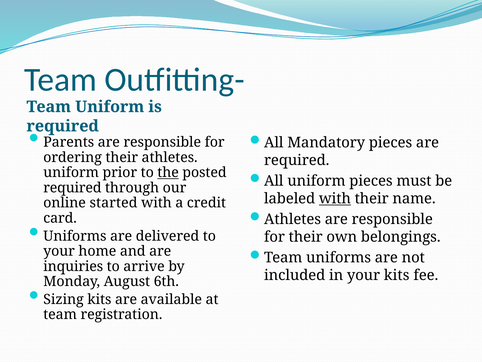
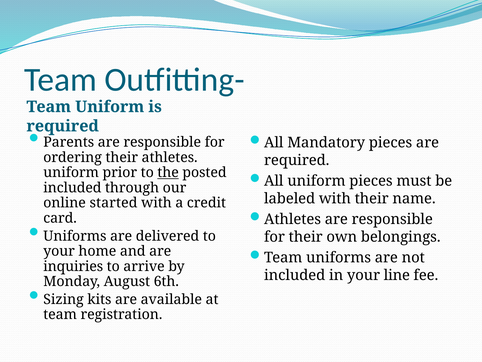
required: required -> included (72, 188)
with underline: present -> none (335, 198)
your kits: kits -> line (397, 275)
